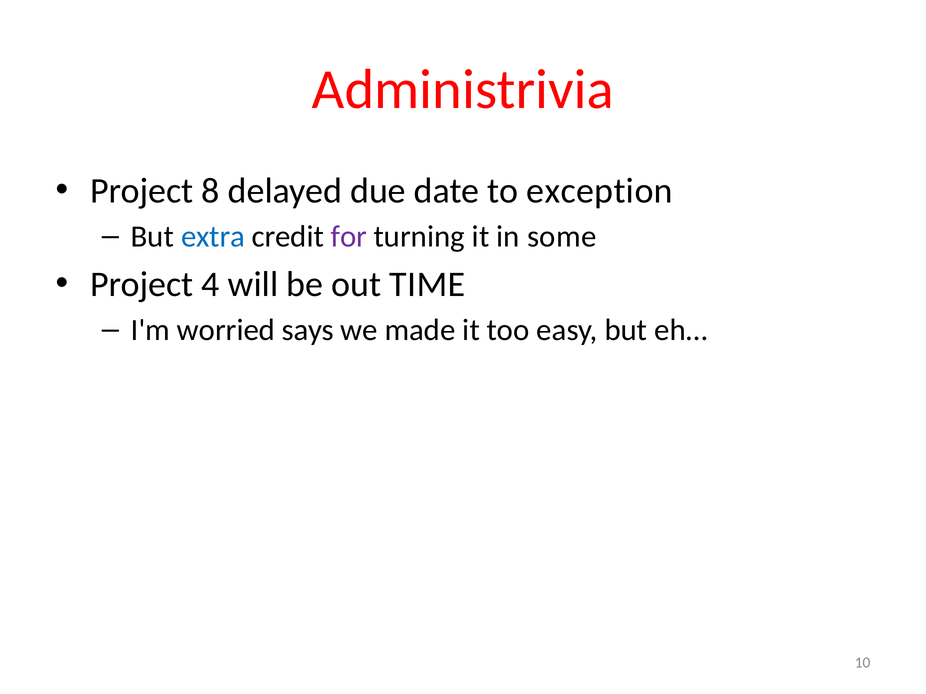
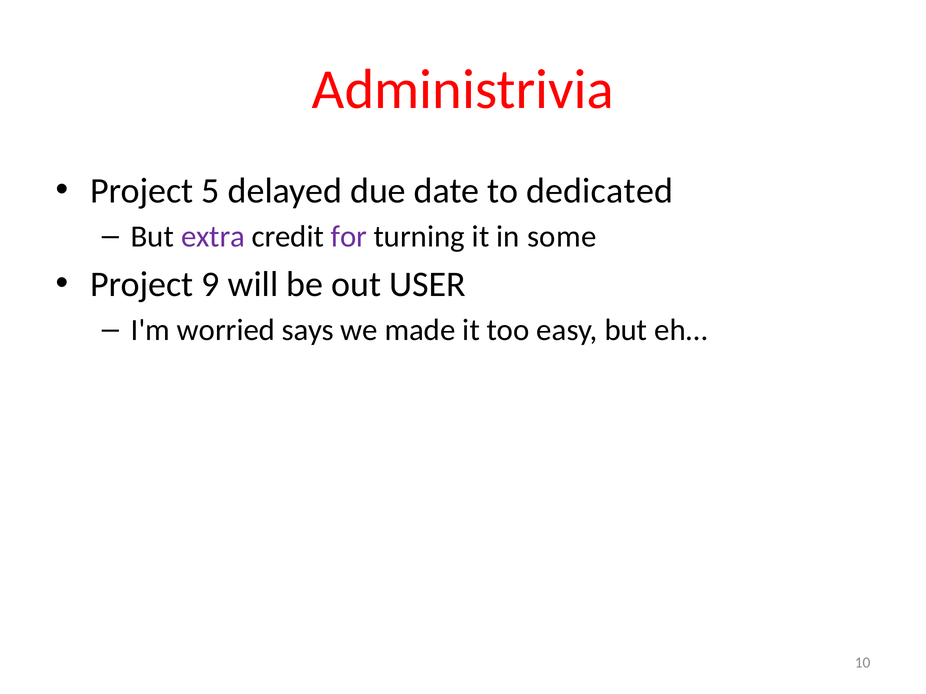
8: 8 -> 5 (211, 191)
exception: exception -> dedicated (600, 191)
extra colour: blue -> purple (213, 237)
4: 4 -> 9 (211, 284)
TIME: TIME -> USER (428, 284)
